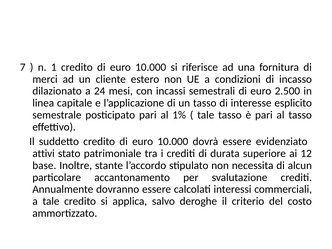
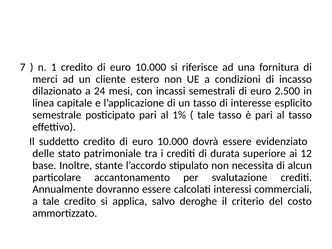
attivi: attivi -> delle (43, 153)
